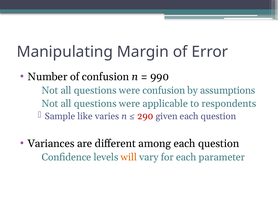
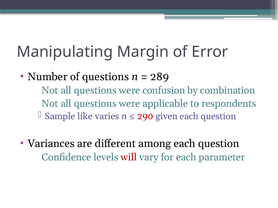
of confusion: confusion -> questions (105, 77)
990: 990 -> 289 (160, 77)
assumptions: assumptions -> combination (228, 91)
will colour: orange -> red (129, 158)
